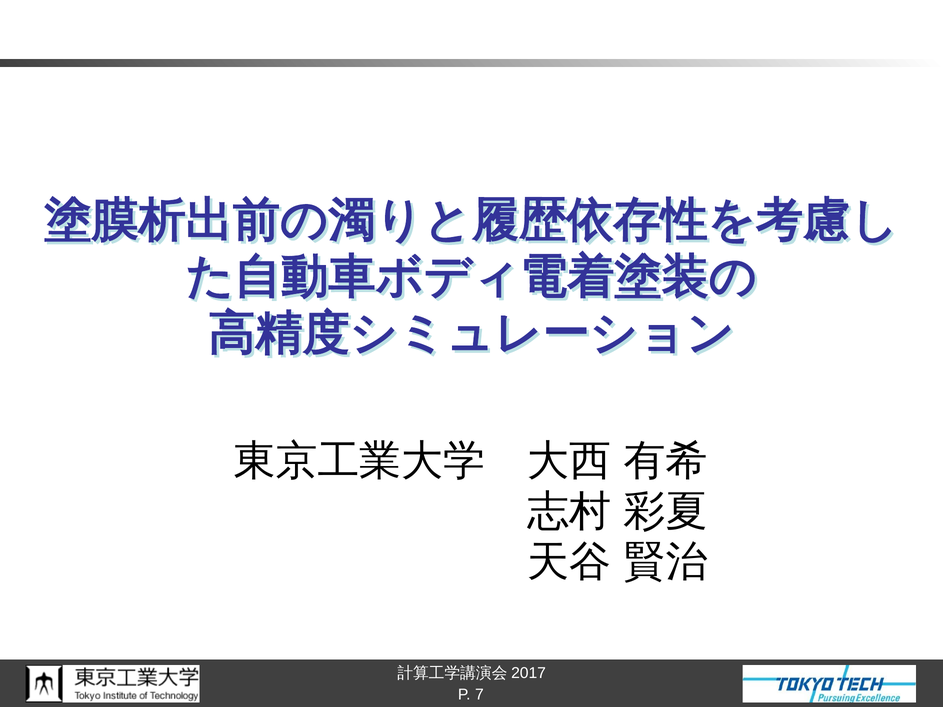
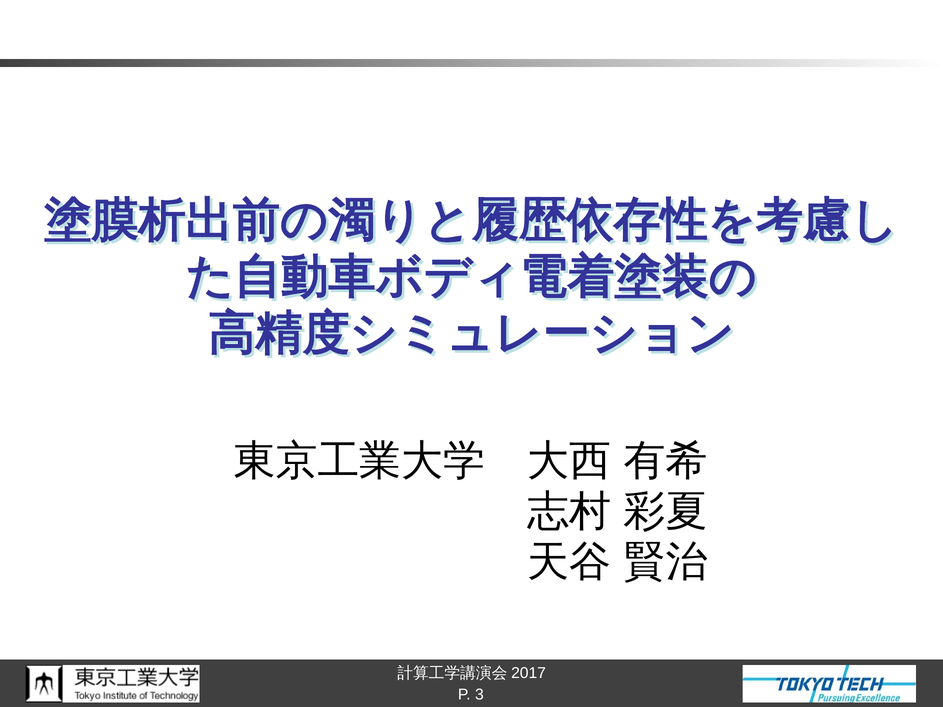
7: 7 -> 3 (479, 695)
